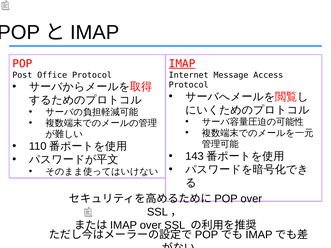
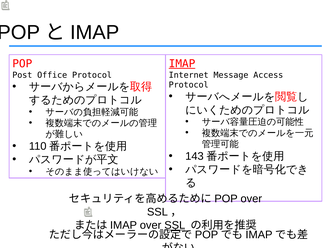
SSL underline: none -> present (175, 225)
